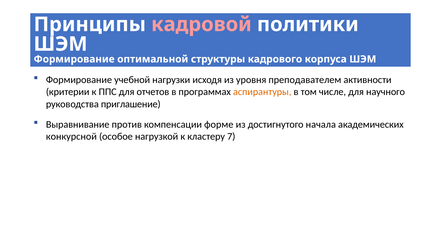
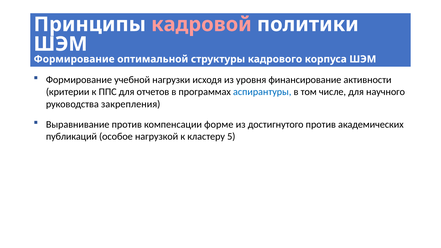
преподавателем: преподавателем -> финансирование (305, 80)
аспирантуры colour: orange -> blue (262, 92)
приглашение: приглашение -> закрепления (131, 104)
достигнутого начала: начала -> против (321, 124)
конкурсной: конкурсной -> публикаций (71, 137)
7: 7 -> 5 (231, 137)
